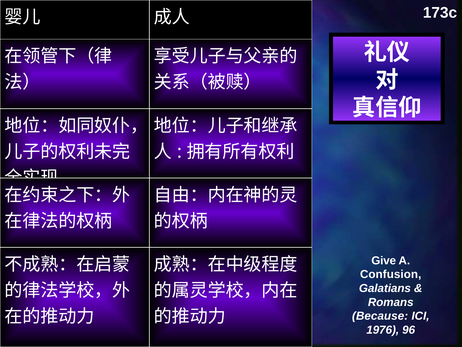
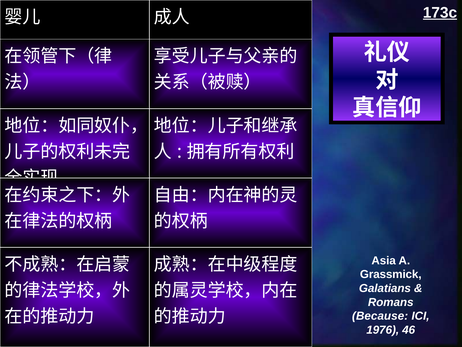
173c underline: none -> present (440, 13)
Give: Give -> Asia (384, 260)
Confusion: Confusion -> Grassmick (391, 274)
96: 96 -> 46 (409, 330)
